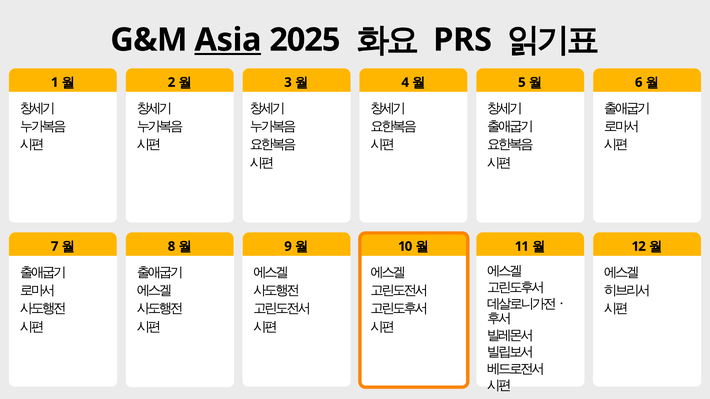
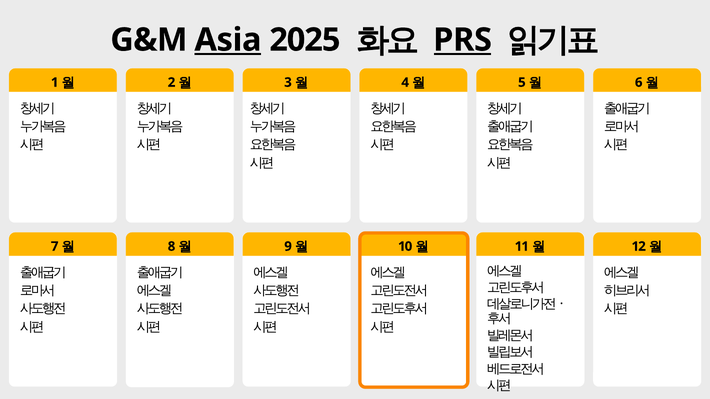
PRS underline: none -> present (463, 40)
